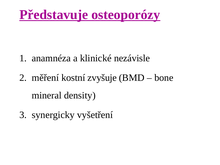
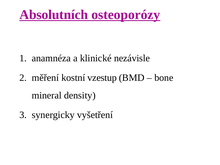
Představuje: Představuje -> Absolutních (54, 15)
zvyšuje: zvyšuje -> vzestup (102, 78)
